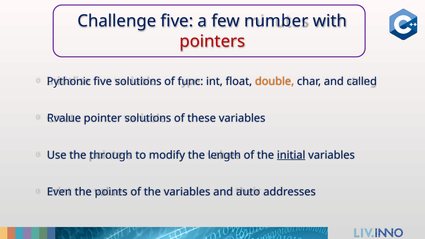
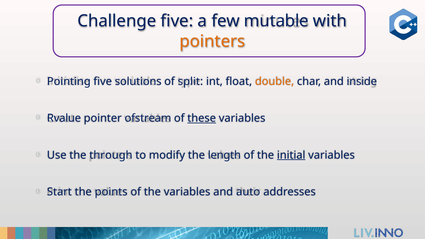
number: number -> mutable (276, 21)
pointers colour: red -> orange (212, 41)
Pythonic: Pythonic -> Pointing (69, 81)
func: func -> split (190, 81)
called: called -> inside (362, 81)
pointer solutions: solutions -> ofstream (148, 118)
these underline: none -> present (202, 118)
Even: Even -> Start (59, 192)
